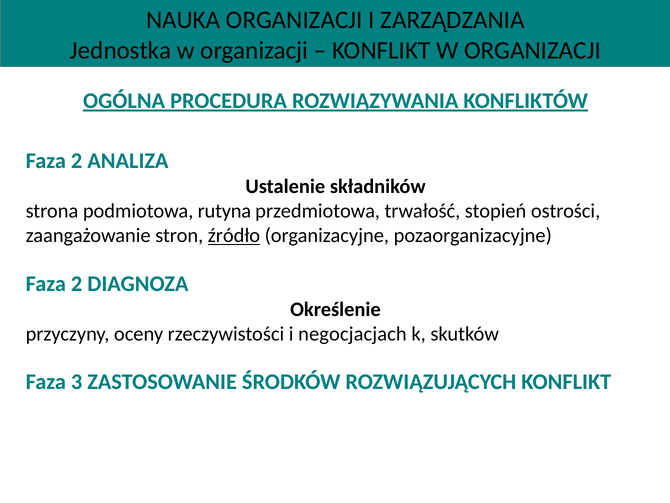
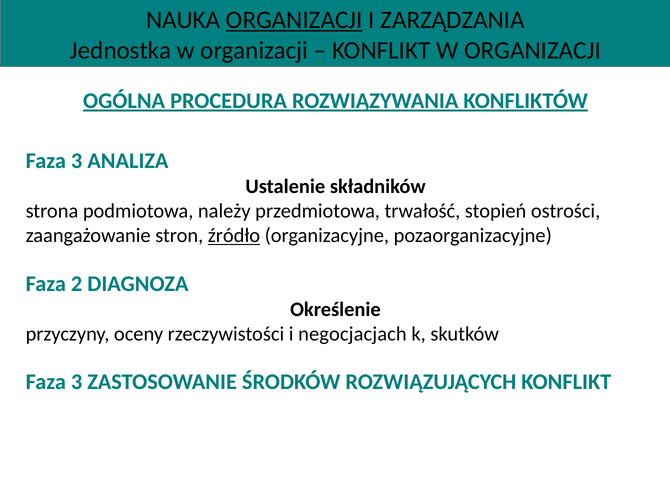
ORGANIZACJI underline: none -> present (294, 20)
2: 2 -> 3 (77, 161)
rutyna: rutyna -> należy (224, 211)
